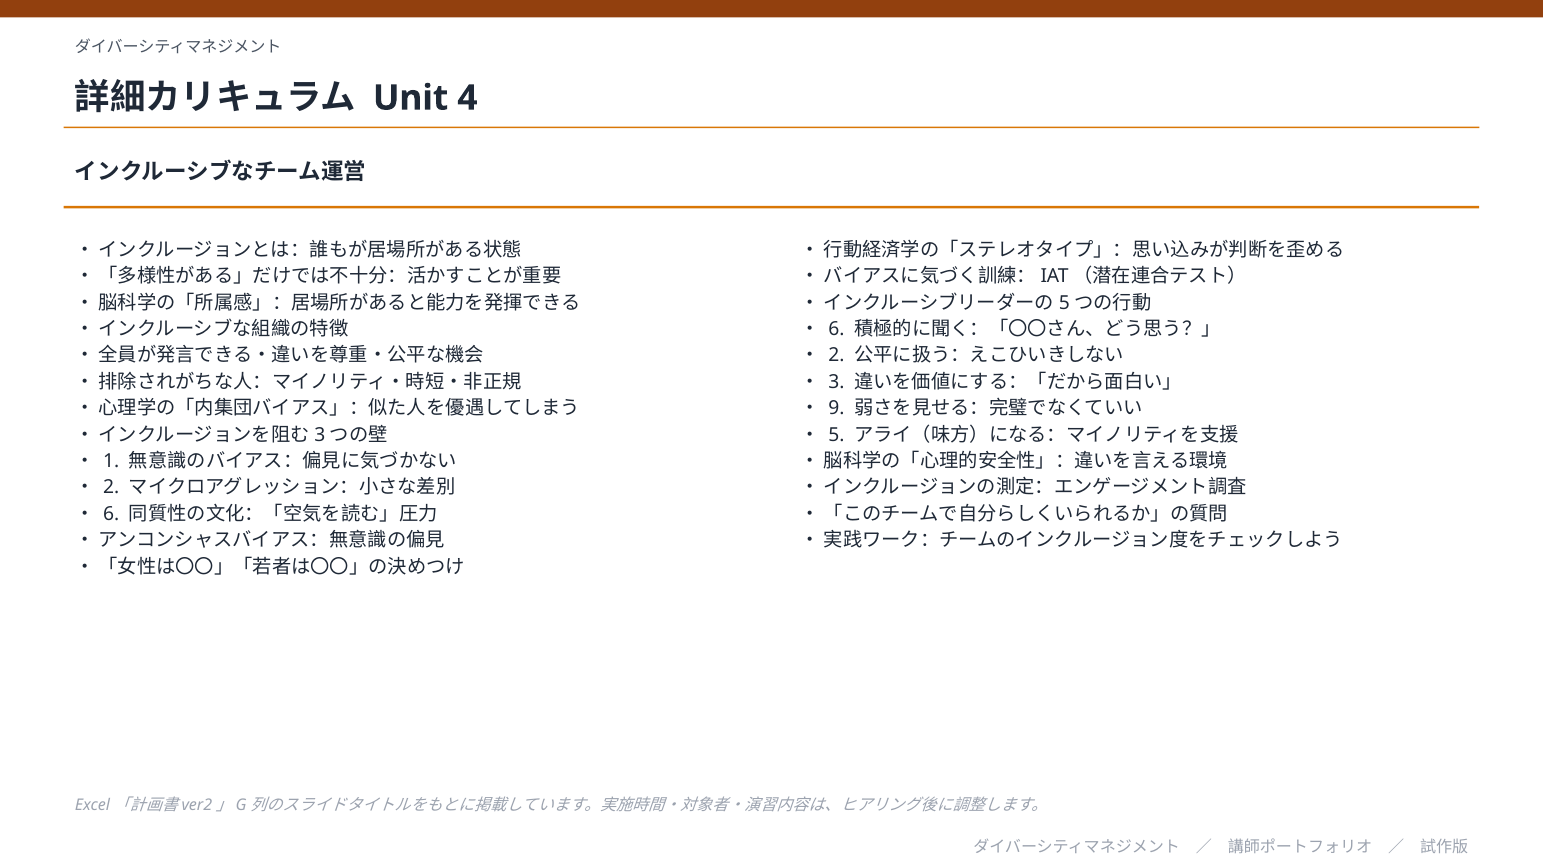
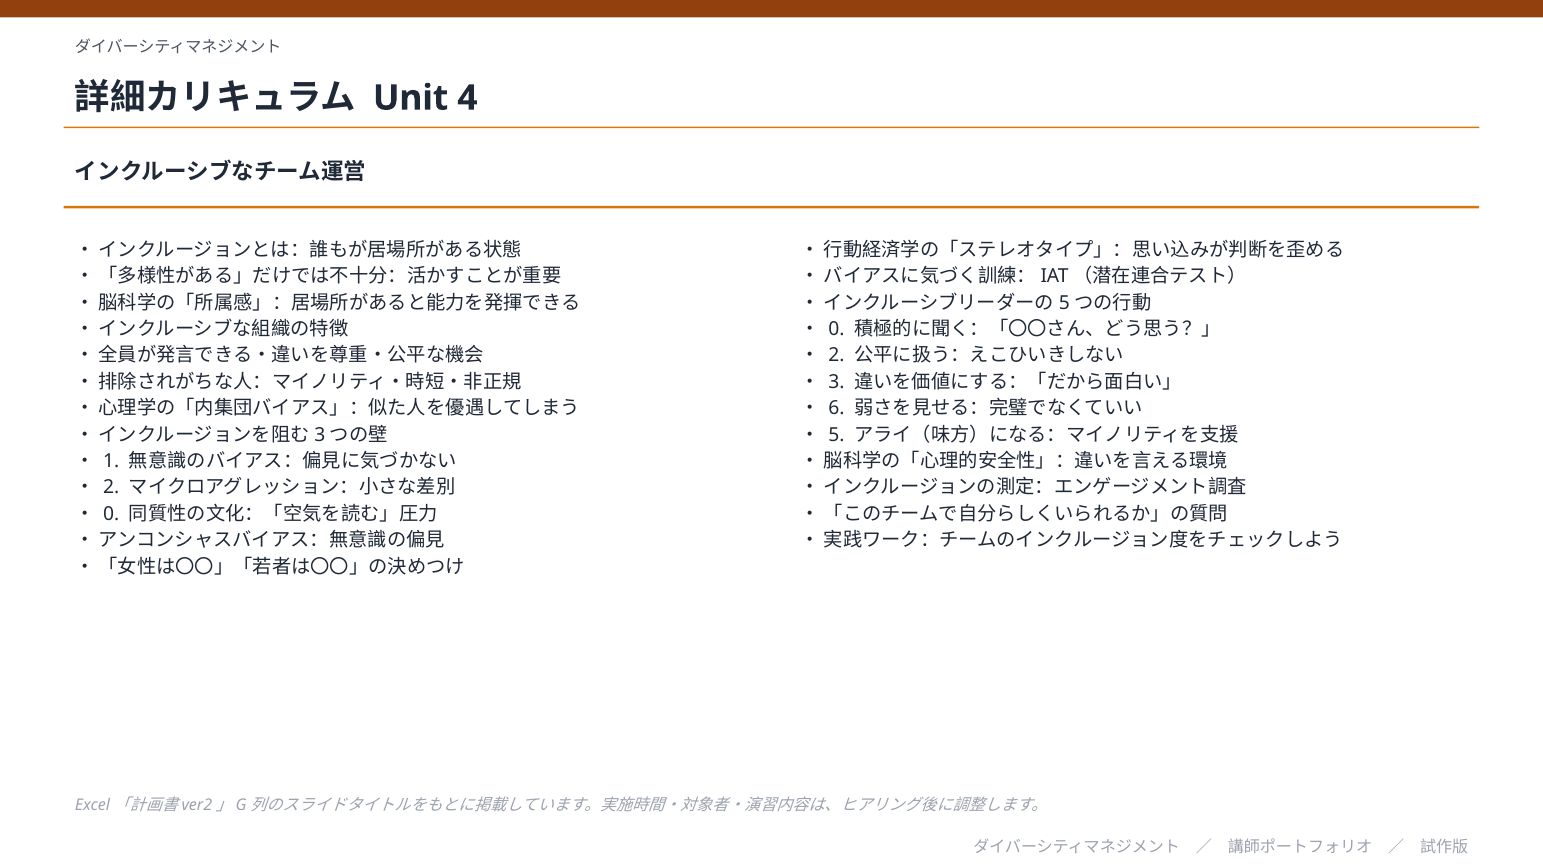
6: 6 -> 0 (836, 329)
9: 9 -> 6 (836, 408)
6: 6 -> 0 (111, 514)
